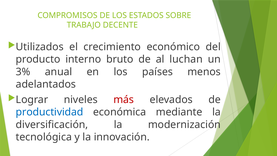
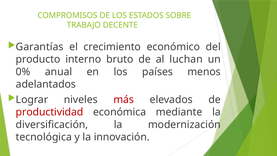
Utilizados: Utilizados -> Garantías (40, 47)
3%: 3% -> 0% (23, 72)
productividad colour: blue -> red (50, 112)
